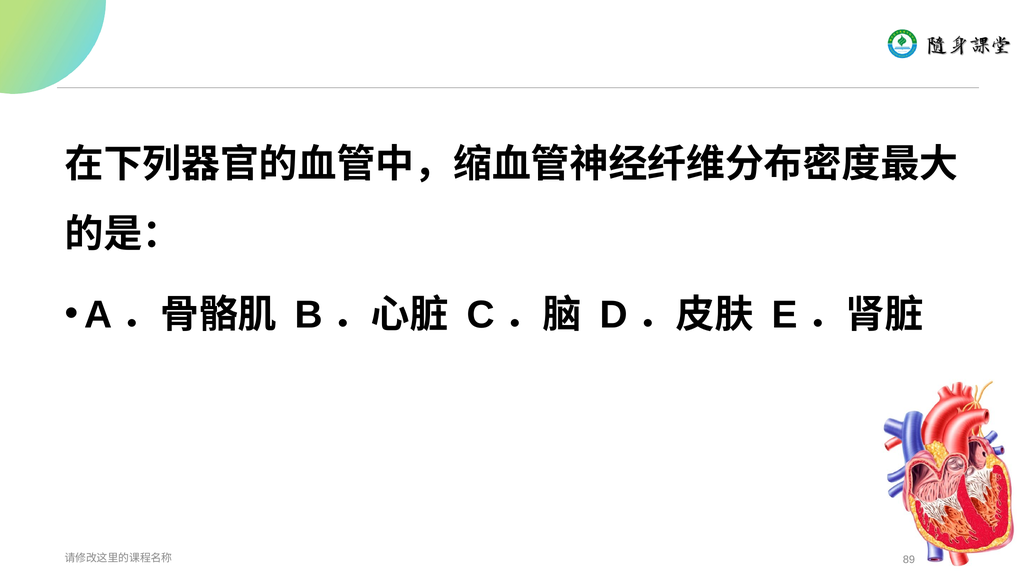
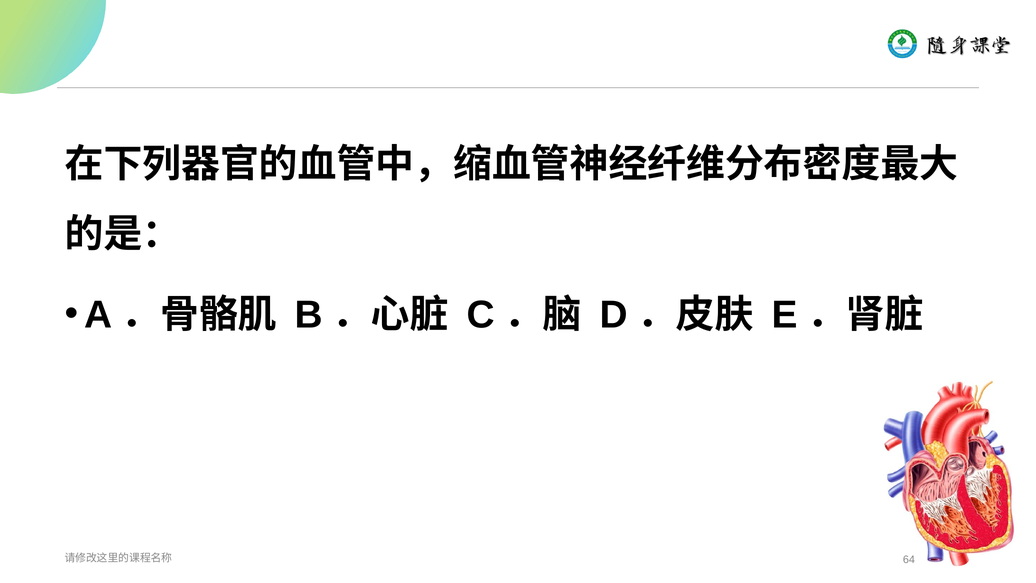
89: 89 -> 64 (909, 559)
